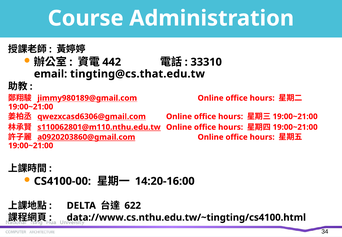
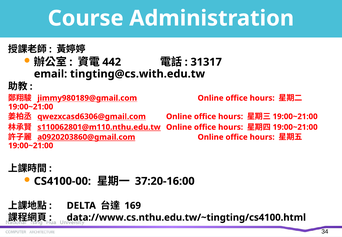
33310: 33310 -> 31317 (206, 62)
tingting@cs.that.edu.tw: tingting@cs.that.edu.tw -> tingting@cs.with.edu.tw (138, 74)
14:20-16:00: 14:20-16:00 -> 37:20-16:00 (165, 181)
622: 622 -> 169 (133, 205)
